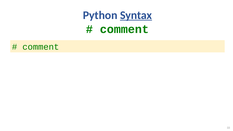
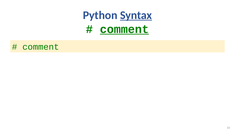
comment underline: none -> present (124, 29)
